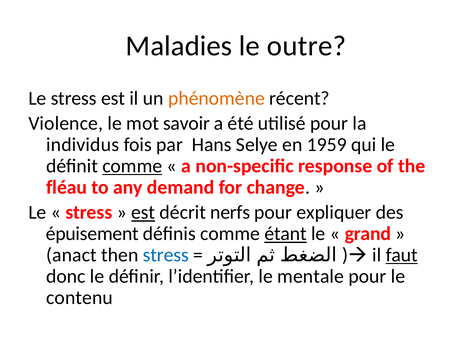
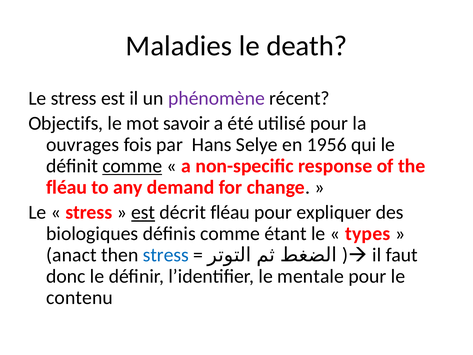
outre: outre -> death (307, 46)
phénomène colour: orange -> purple (216, 98)
Violence: Violence -> Objectifs (66, 123)
individus: individus -> ouvrages (83, 145)
1959: 1959 -> 1956 (327, 145)
décrit nerfs: nerfs -> fléau (230, 212)
épuisement: épuisement -> biologiques (92, 234)
étant underline: present -> none (286, 234)
grand: grand -> types (368, 234)
faut underline: present -> none (402, 255)
